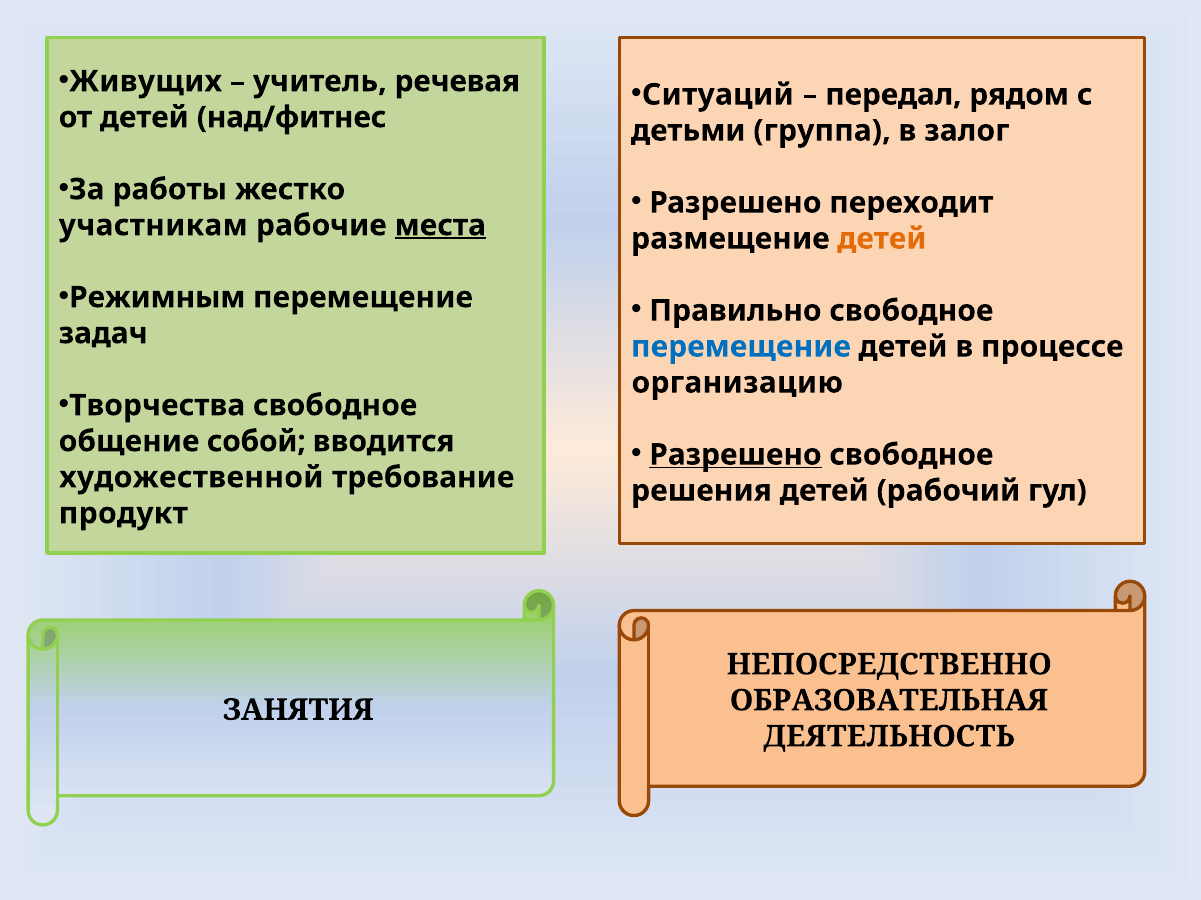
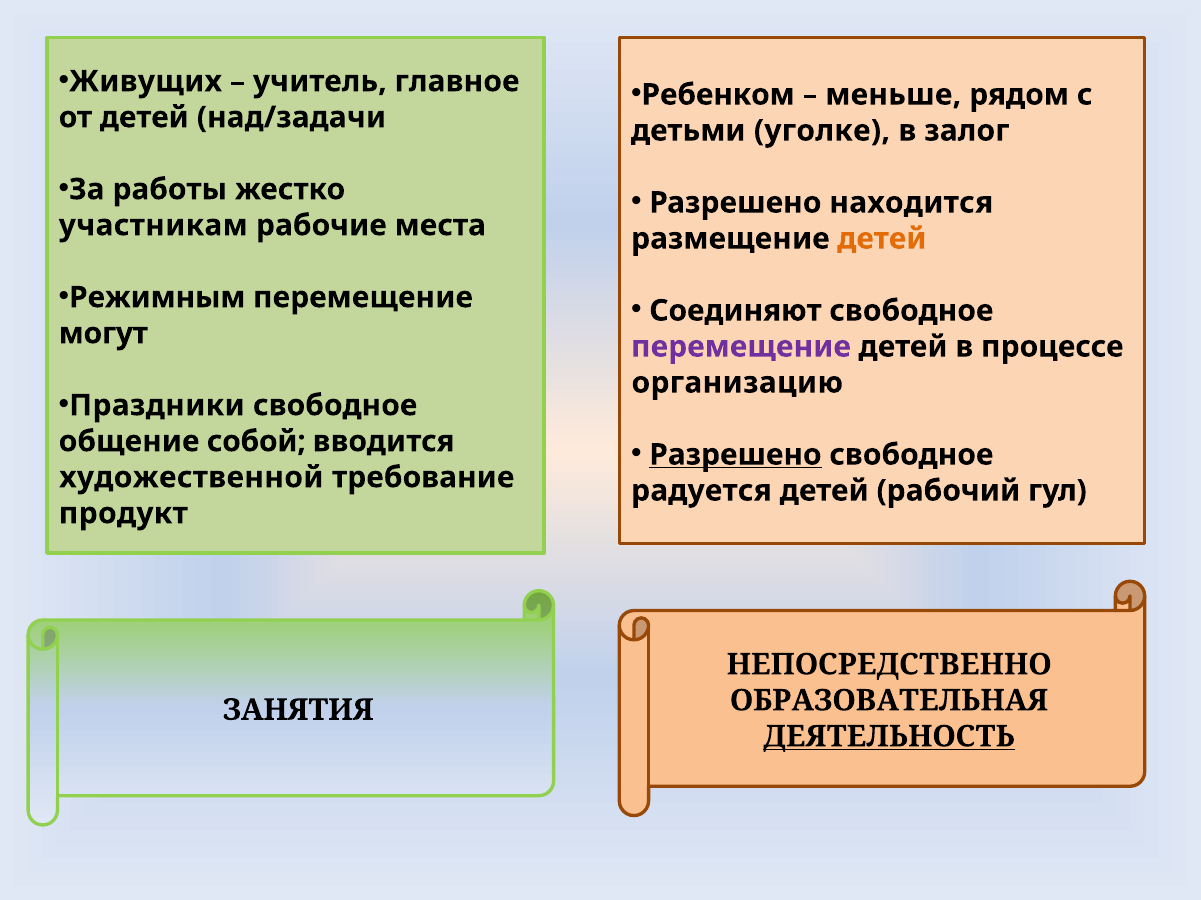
речевая: речевая -> главное (457, 81)
Ситуаций: Ситуаций -> Ребенком (718, 95)
передал: передал -> меньше (893, 95)
над/фитнес: над/фитнес -> над/задачи (291, 117)
группа: группа -> уголке (822, 131)
переходит: переходит -> находится (911, 203)
места underline: present -> none (440, 226)
Правильно: Правильно -> Соединяют (735, 311)
задач: задач -> могут (103, 334)
перемещение colour: blue -> purple (741, 347)
Творчества: Творчества -> Праздники (157, 406)
решения: решения -> радуется (701, 491)
ДЕЯТЕЛЬНОСТЬ underline: none -> present (889, 737)
